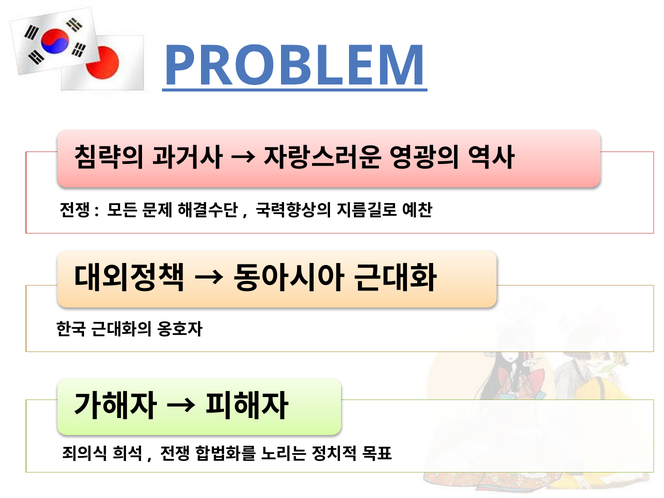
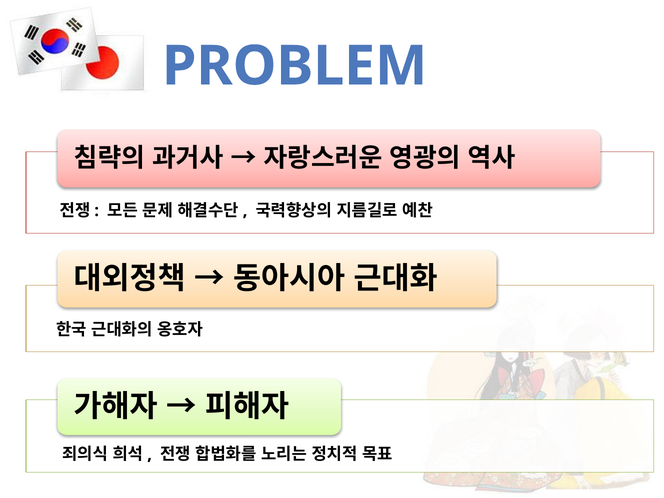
PROBLEM underline: present -> none (295, 66)
